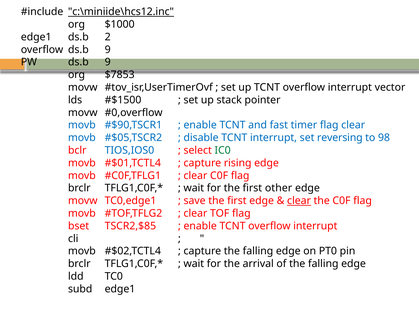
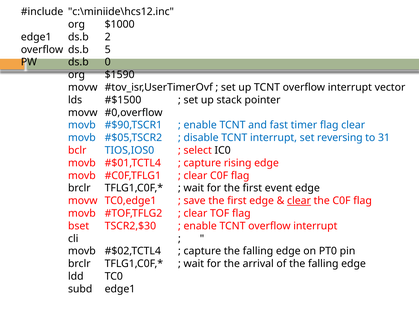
c:\miniide\hcs12.inc underline: present -> none (121, 12)
overflow ds.b 9: 9 -> 5 (108, 49)
PW ds.b 9: 9 -> 0 (108, 62)
$7853: $7853 -> $1590 (120, 75)
98: 98 -> 31 (384, 137)
IC0 colour: green -> black (223, 150)
other: other -> event (279, 188)
TSCR2,$85: TSCR2,$85 -> TSCR2,$30 (130, 225)
